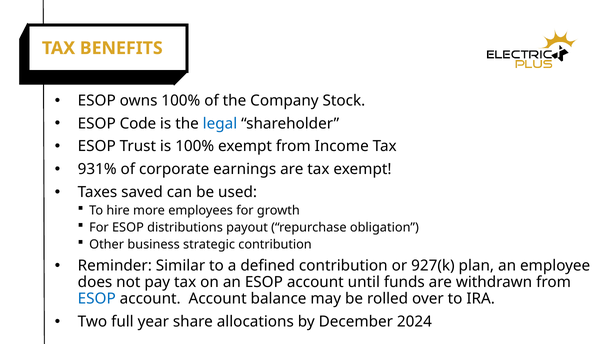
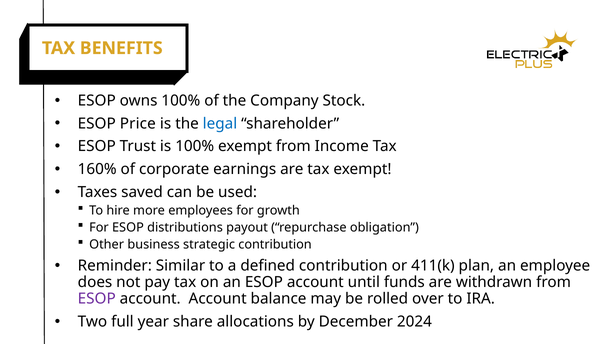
Code: Code -> Price (138, 123)
931%: 931% -> 160% (97, 169)
927(k: 927(k -> 411(k (433, 266)
ESOP colour: blue -> purple (97, 299)
